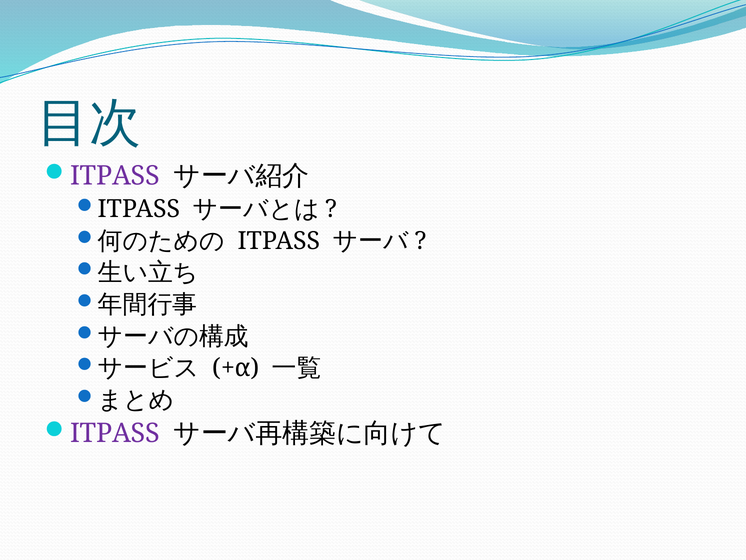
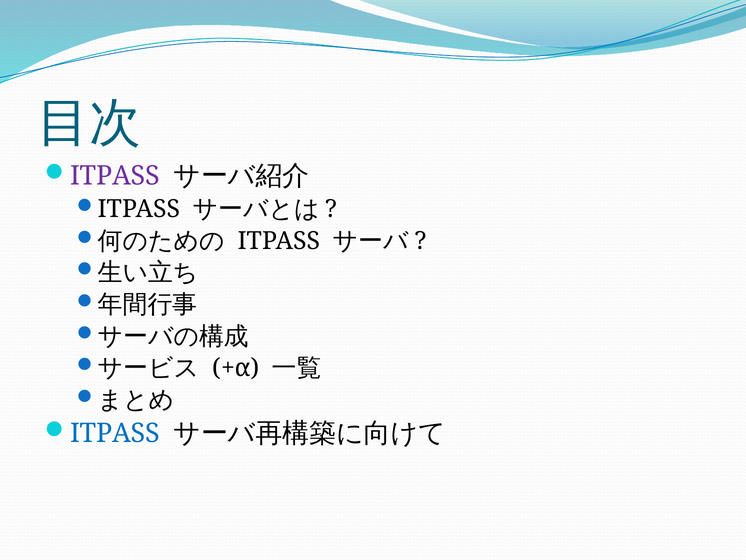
ITPASS colour: purple -> blue (115, 433)
